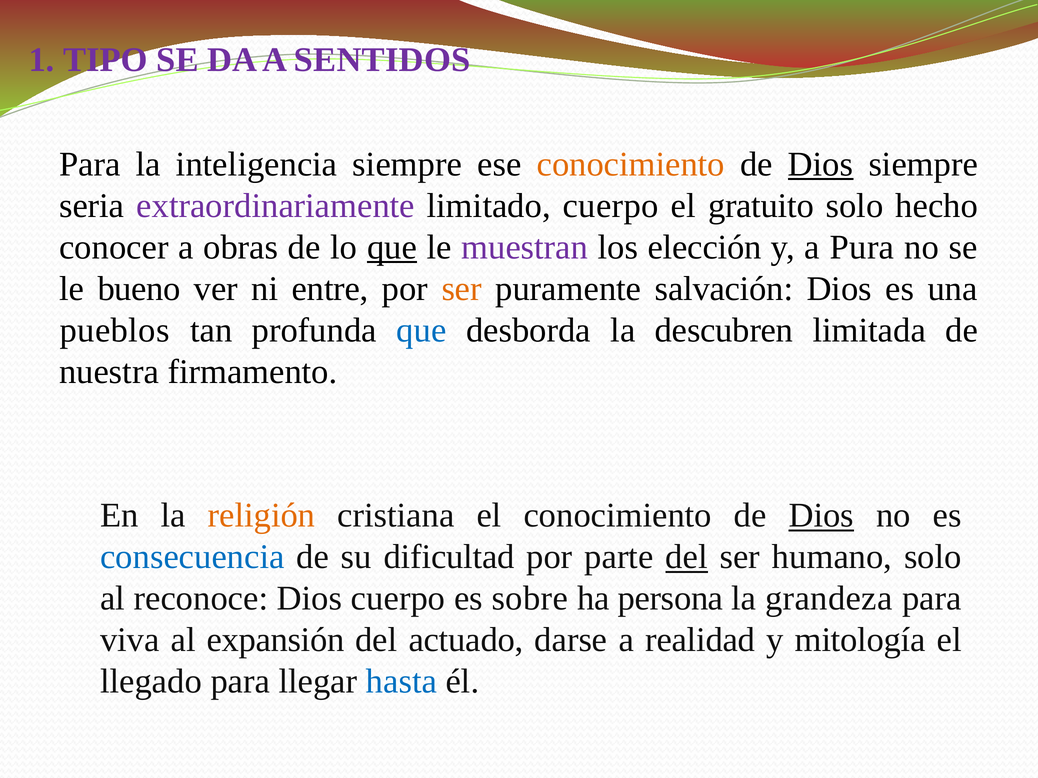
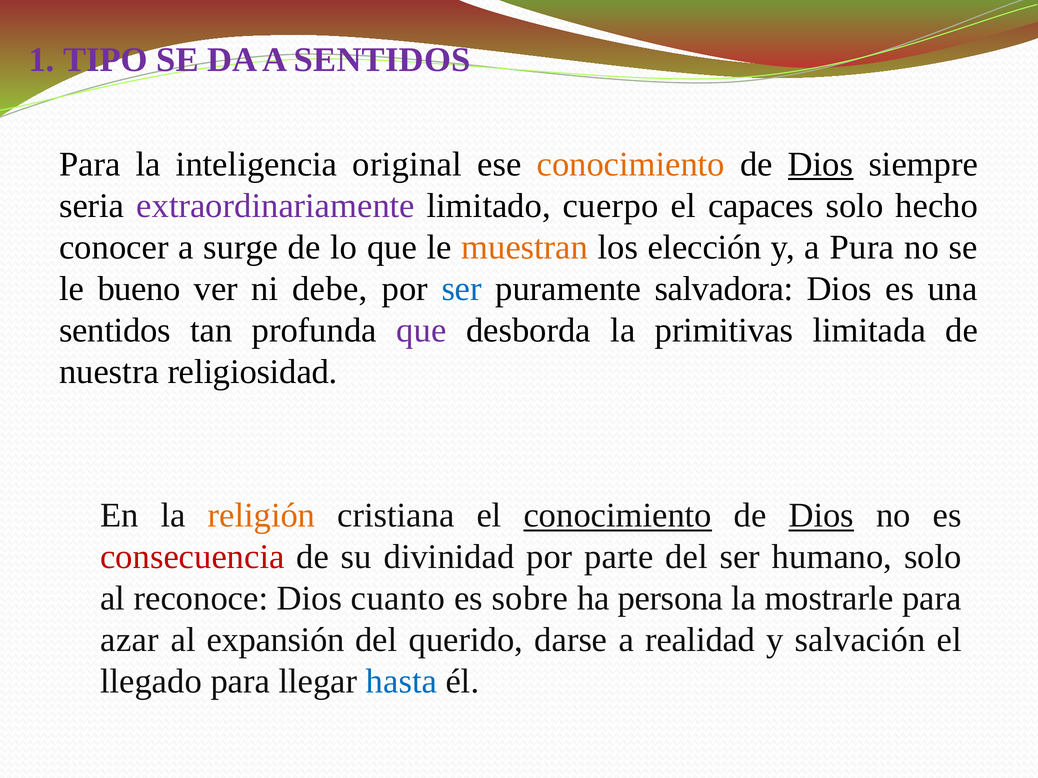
inteligencia siempre: siempre -> original (407, 164)
gratuito: gratuito -> capaces (761, 206)
obras: obras -> surge (241, 247)
que underline: present -> none (392, 247)
muestran colour: purple -> orange (525, 247)
entre: entre -> debe (330, 289)
ser colour: orange -> blue (462, 289)
salvación: salvación -> salvadora (724, 289)
pueblos: pueblos -> sentidos (115, 330)
que colour: blue -> purple (421, 330)
descubren: descubren -> primitivas (724, 330)
firmamento: firmamento -> religiosidad (253, 372)
conocimiento underline: none -> present (618, 516)
consecuencia colour: blue -> red (192, 557)
dificultad: dificultad -> divinidad (449, 557)
del underline: present -> none (687, 557)
Dios cuerpo: cuerpo -> cuanto (398, 599)
grandeza: grandeza -> mostrarle (829, 599)
viva: viva -> azar (130, 640)
actuado: actuado -> querido (466, 640)
mitología: mitología -> salvación (860, 640)
